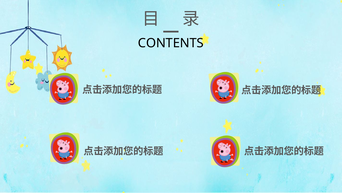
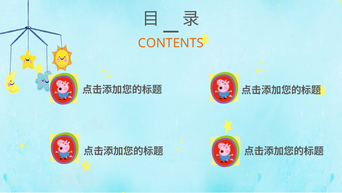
CONTENTS colour: black -> orange (171, 43)
